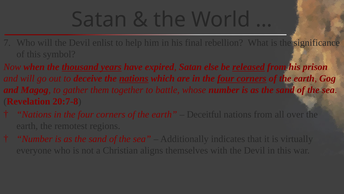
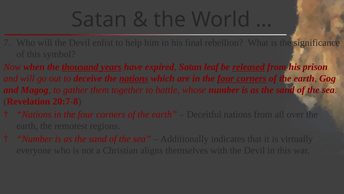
else: else -> leaf (211, 67)
